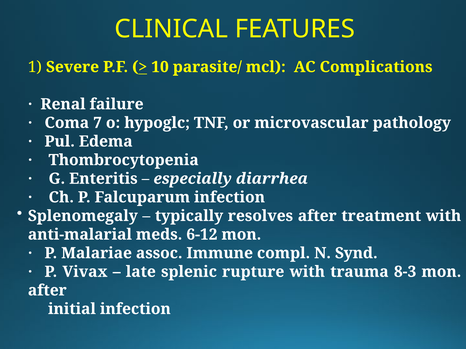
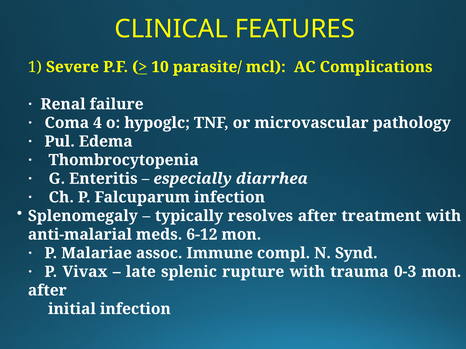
7: 7 -> 4 (98, 123)
8-3: 8-3 -> 0-3 (405, 272)
